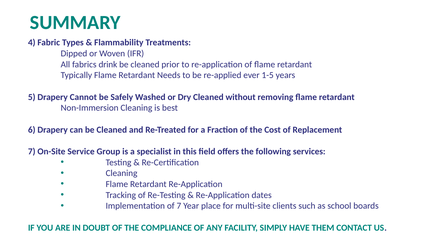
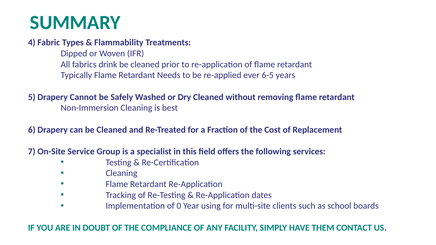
1-5: 1-5 -> 6-5 (268, 75)
of 7: 7 -> 0 (179, 206)
place: place -> using (211, 206)
